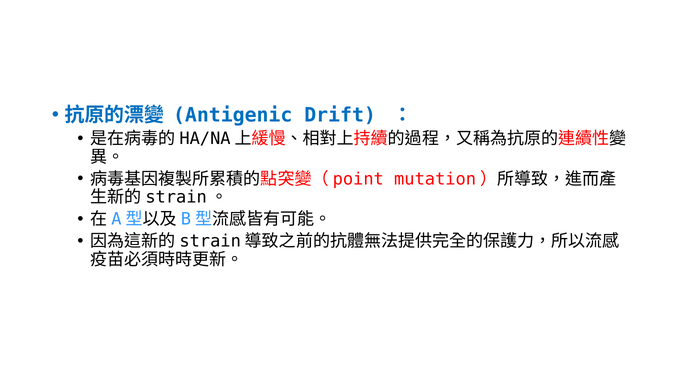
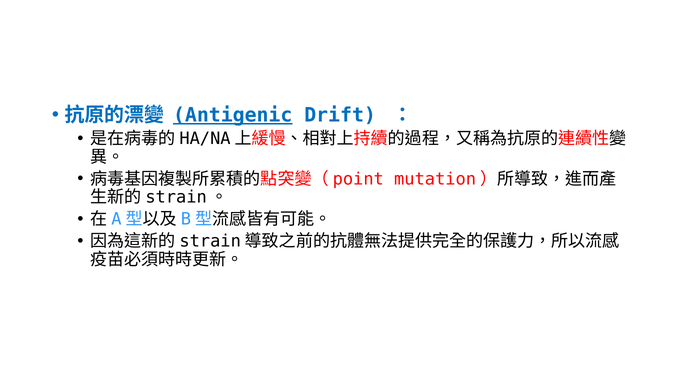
Antigenic underline: none -> present (233, 115)
